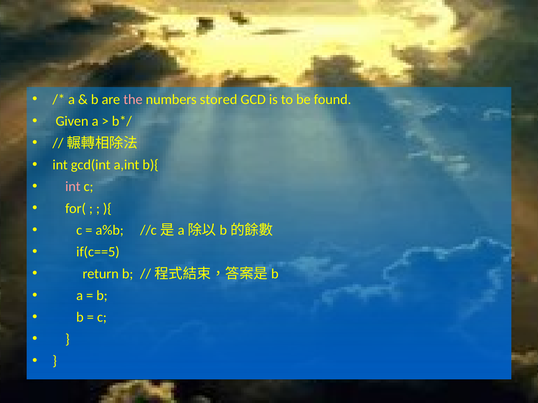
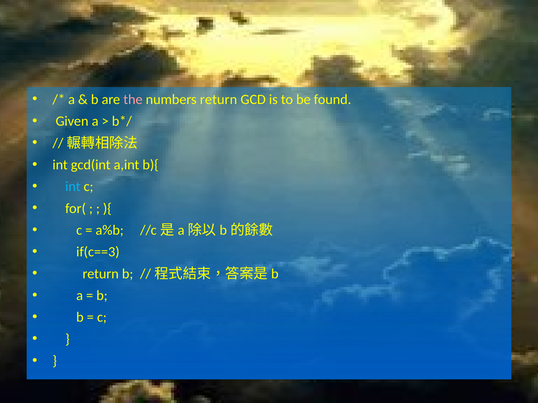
numbers stored: stored -> return (219, 100)
int colour: pink -> light blue (73, 187)
if(c==5: if(c==5 -> if(c==3 (98, 252)
